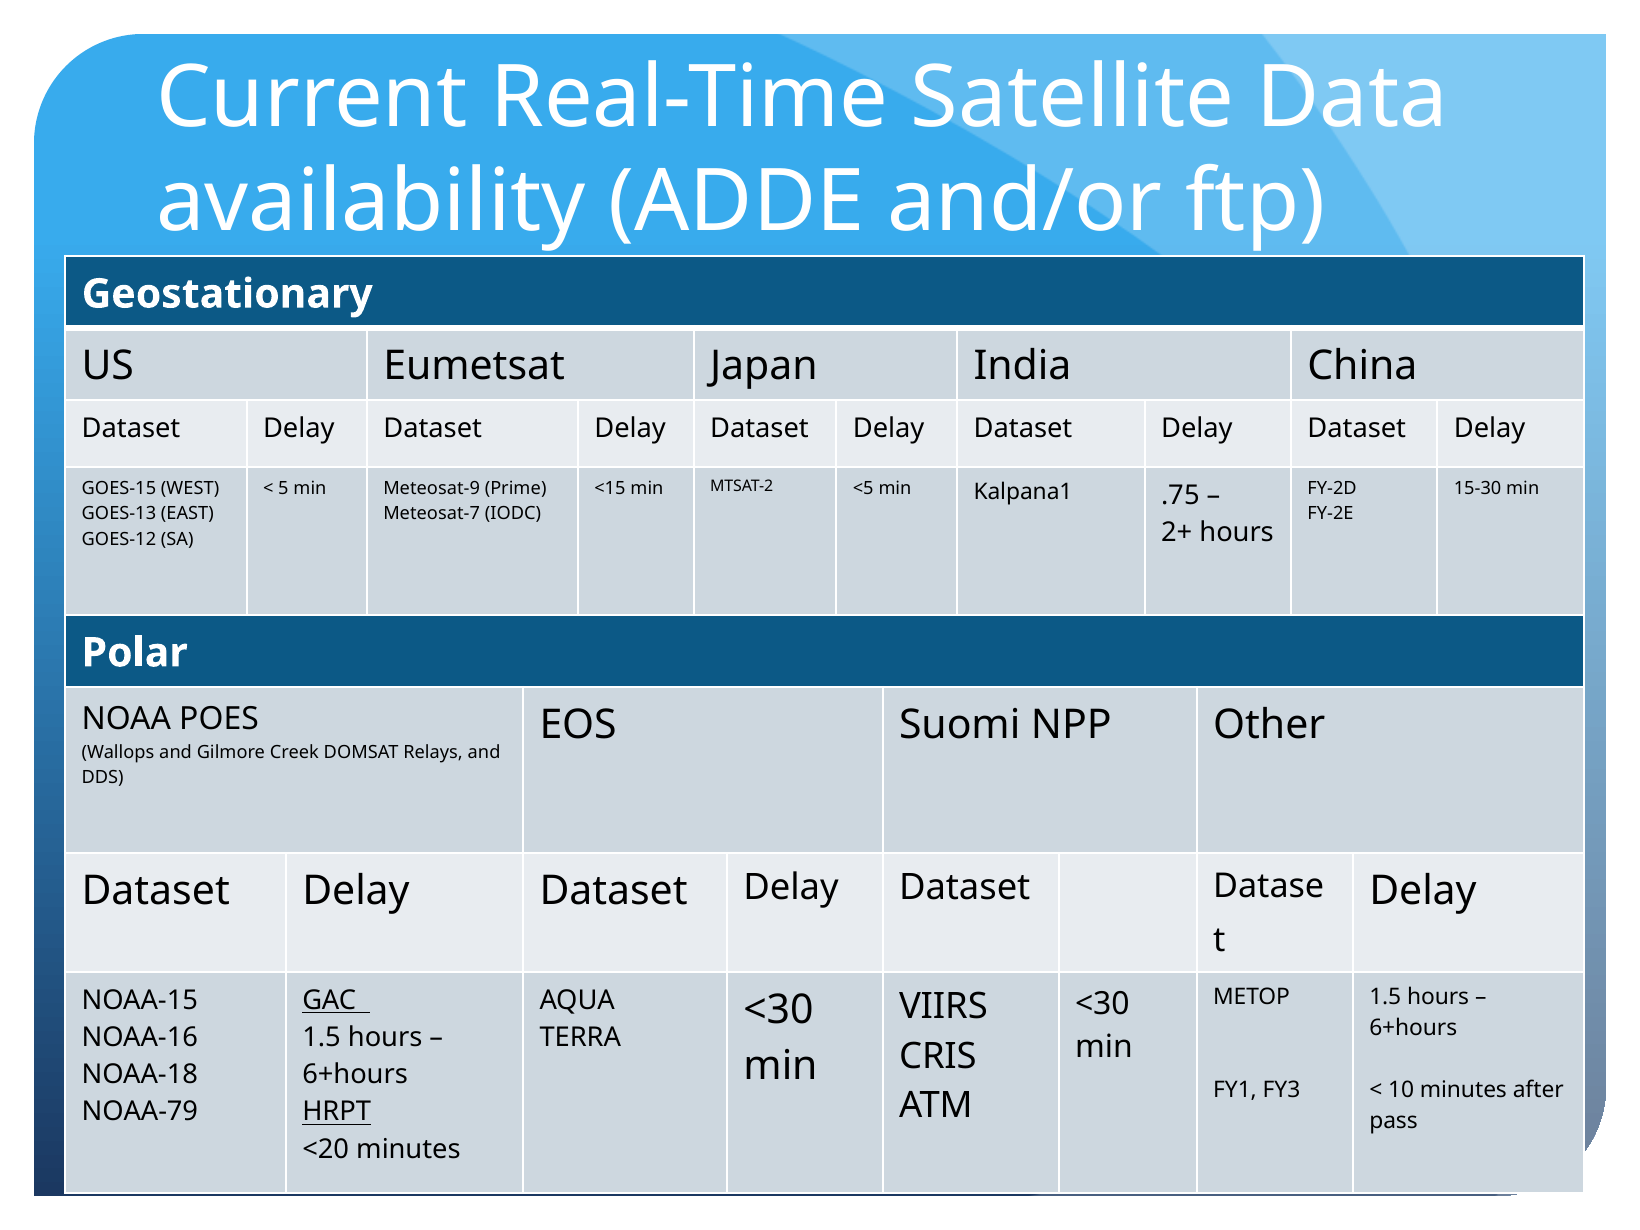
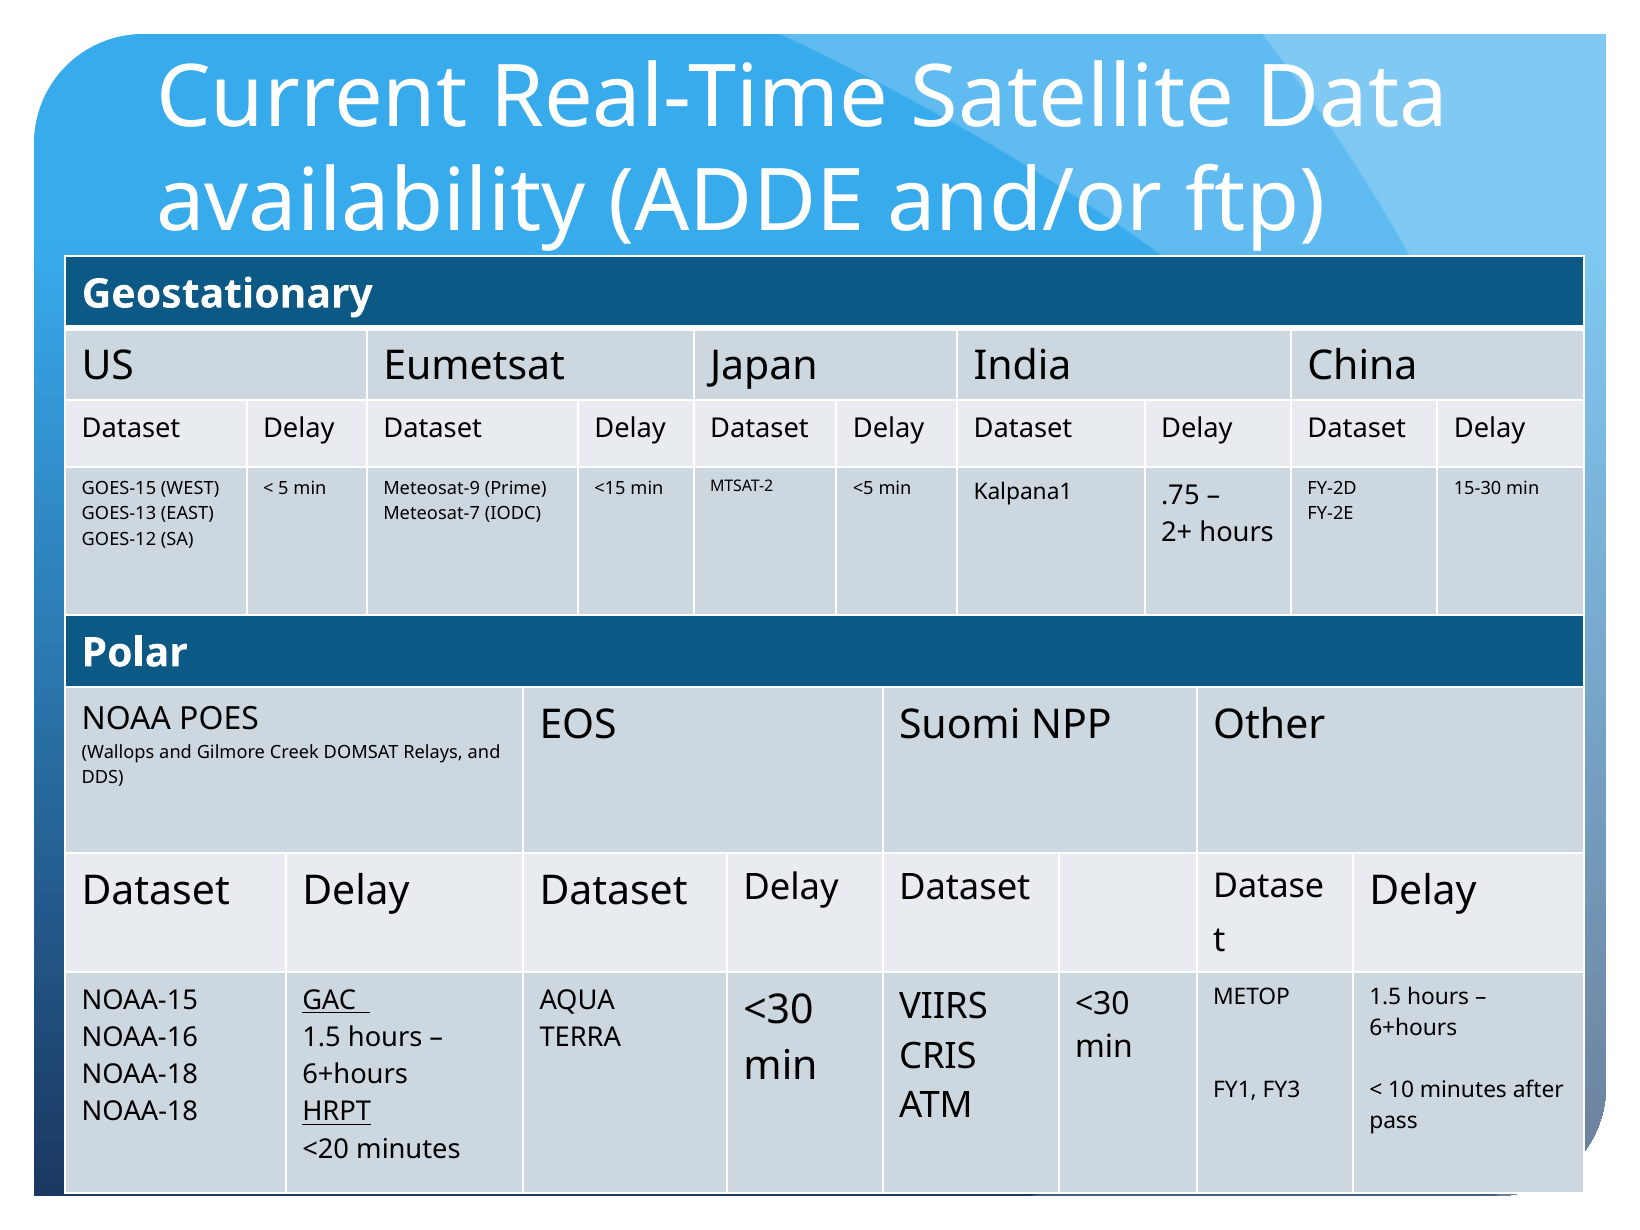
NOAA-79: NOAA-79 -> NOAA-18 (140, 1112)
